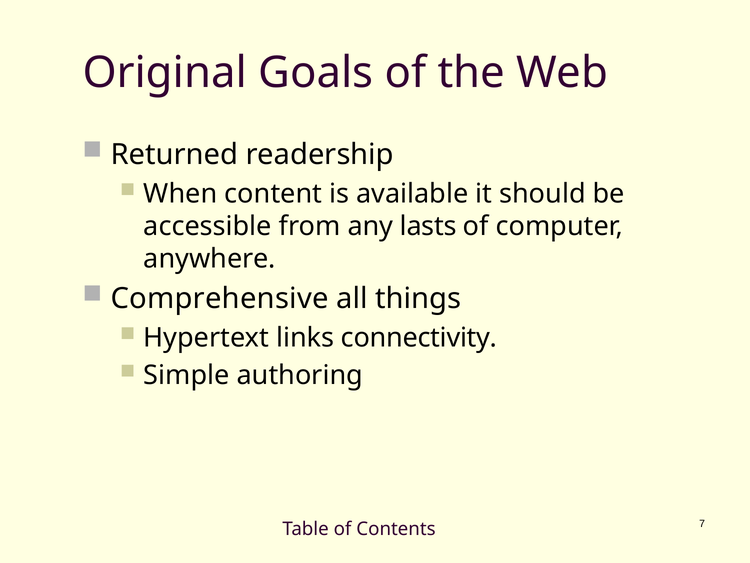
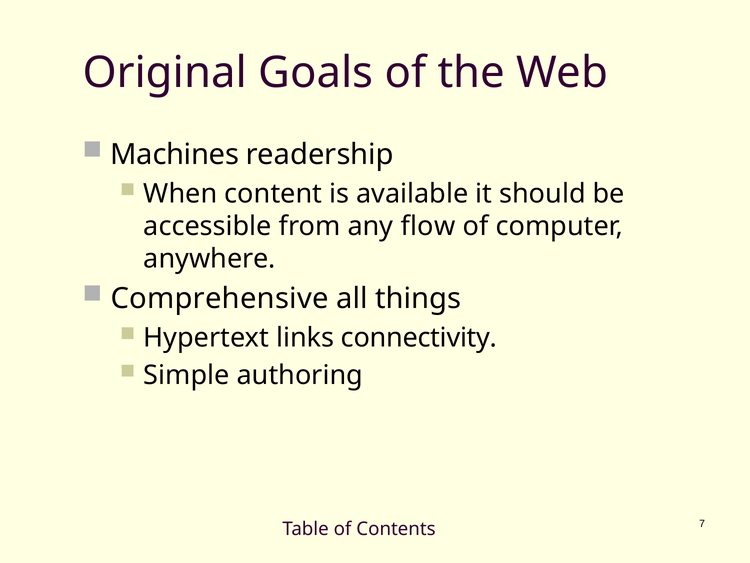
Returned: Returned -> Machines (175, 155)
lasts: lasts -> flow (428, 226)
